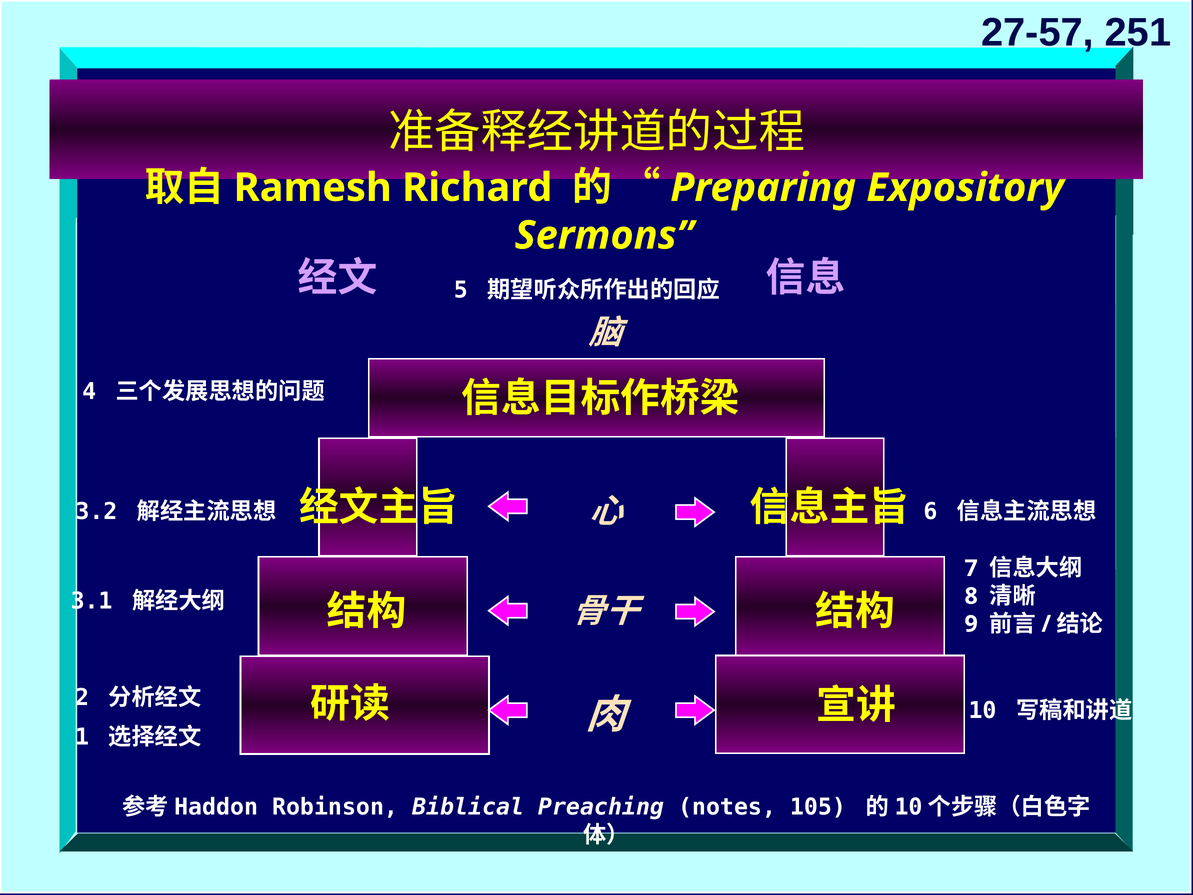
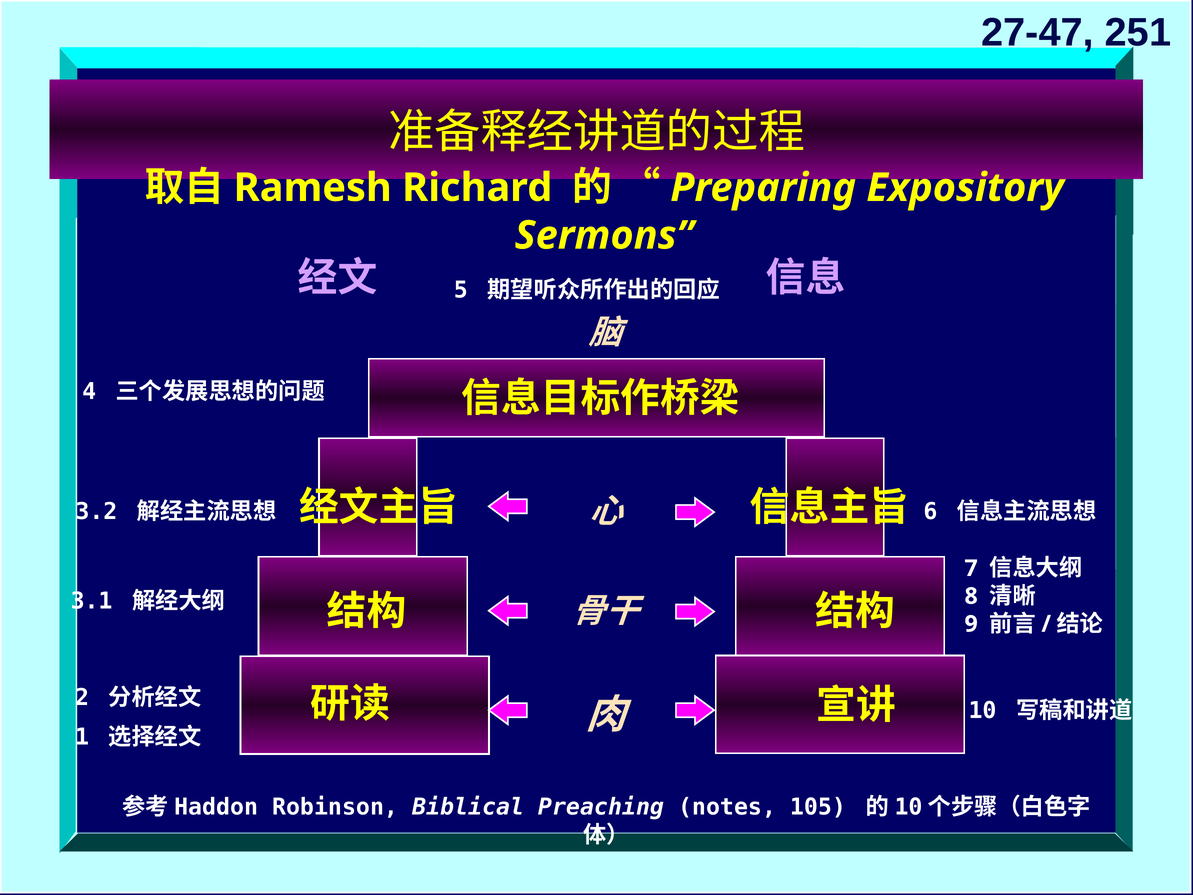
27-57: 27-57 -> 27-47 (1038, 32)
